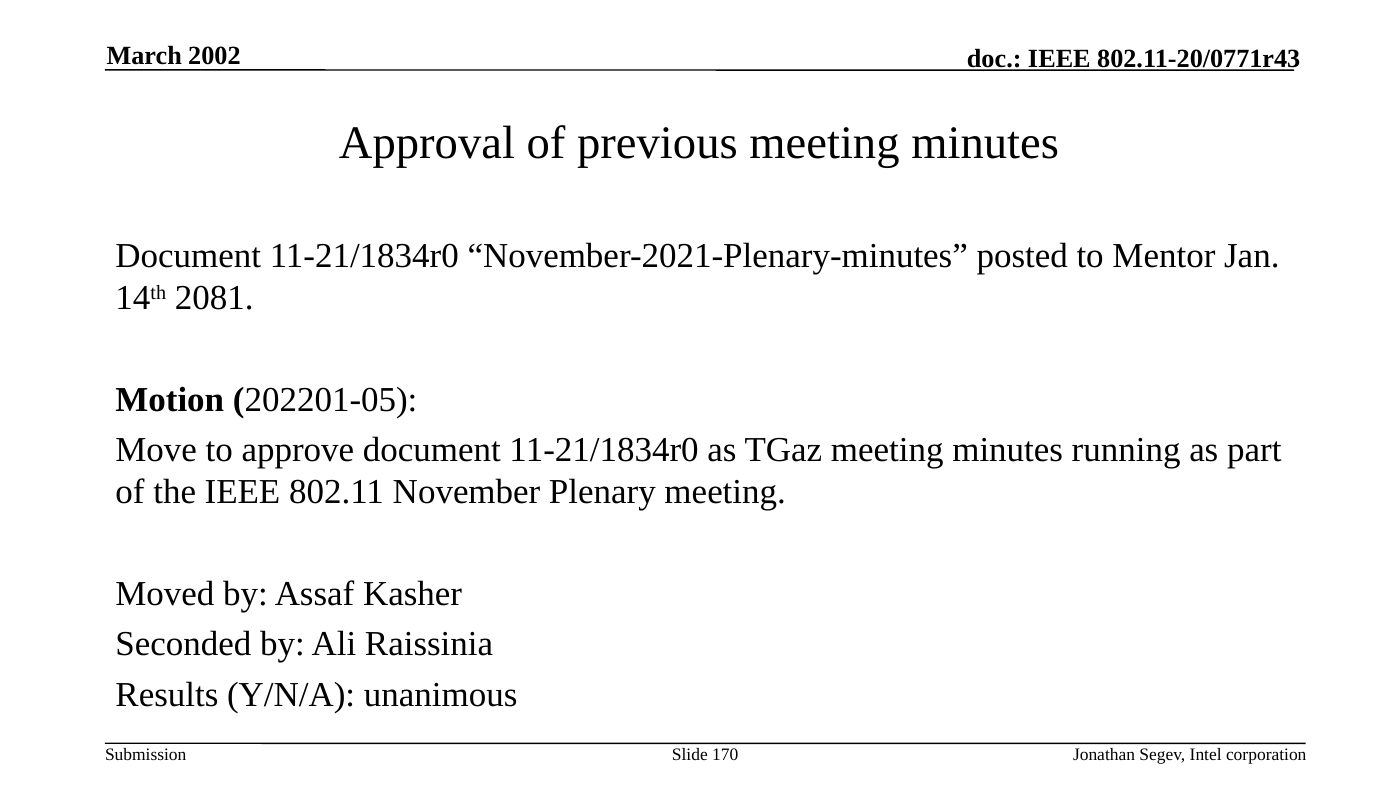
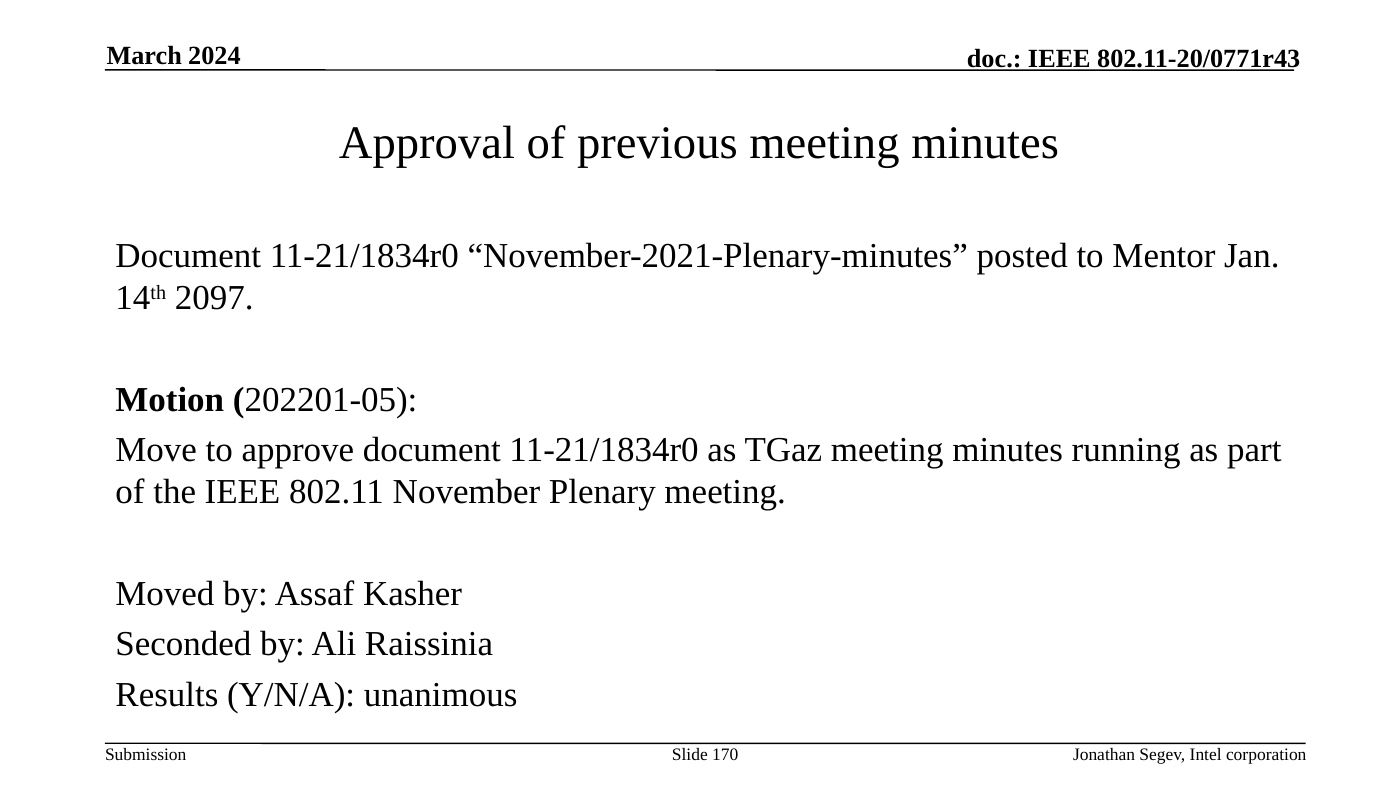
2002: 2002 -> 2024 (214, 56)
2081: 2081 -> 2097 (214, 298)
